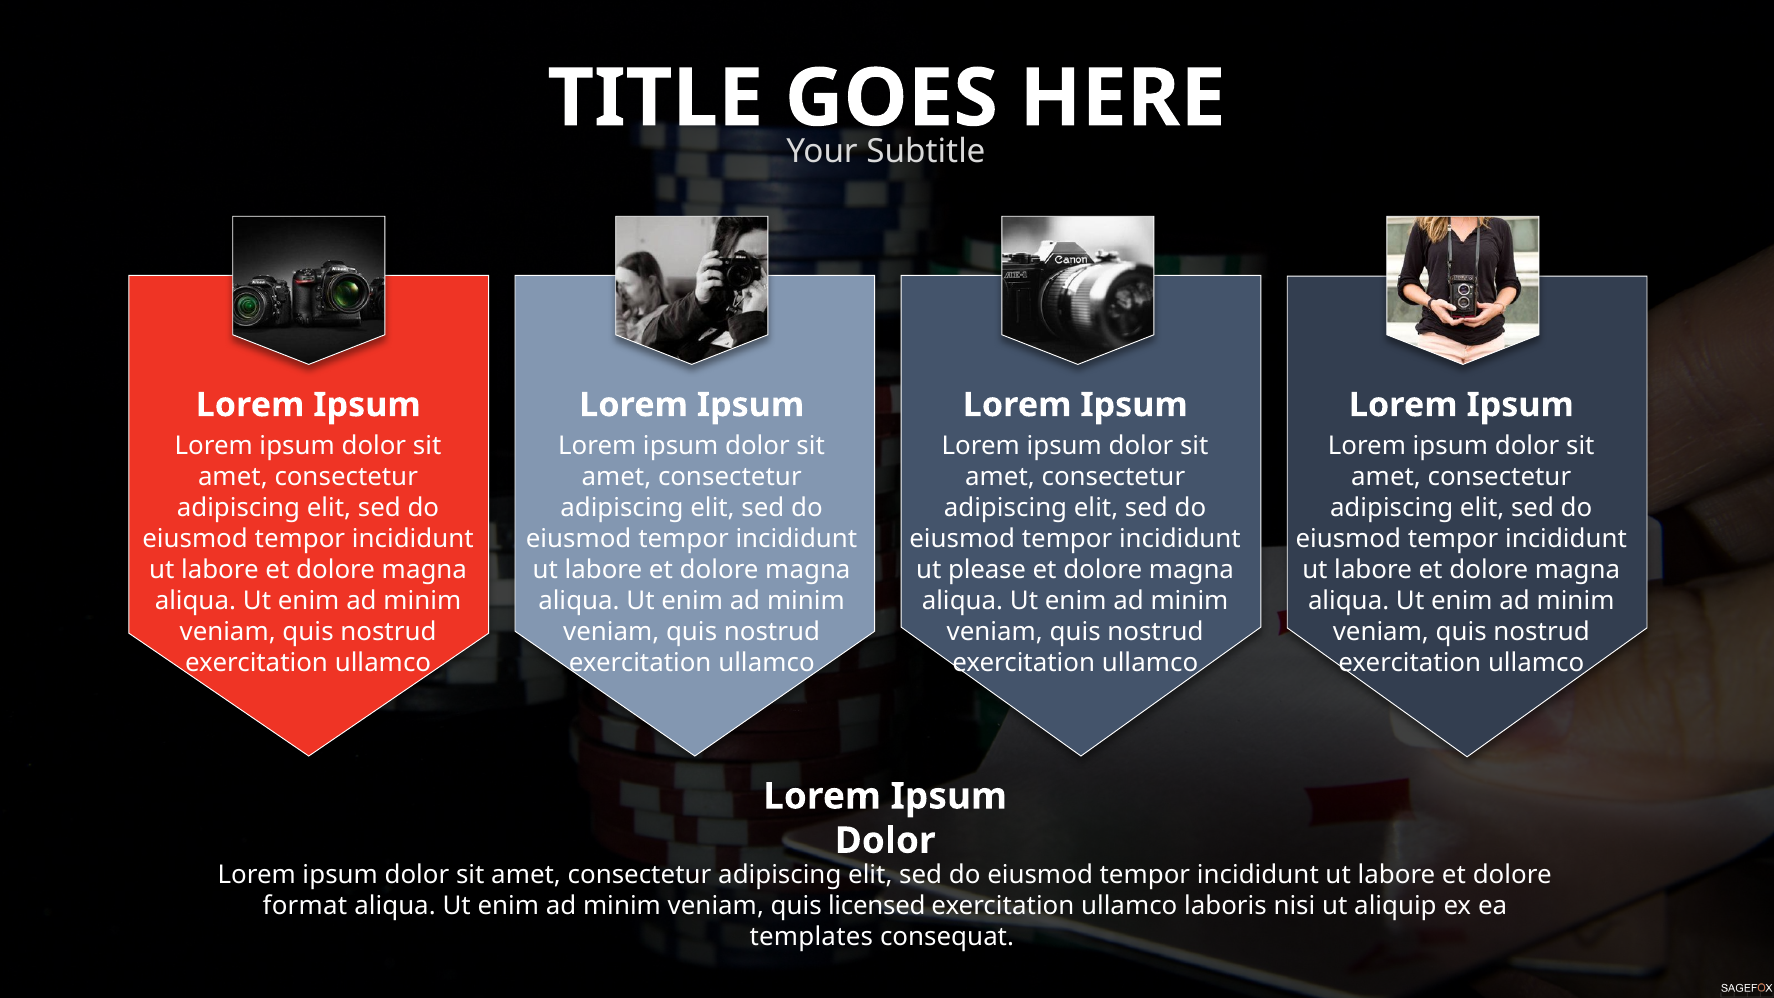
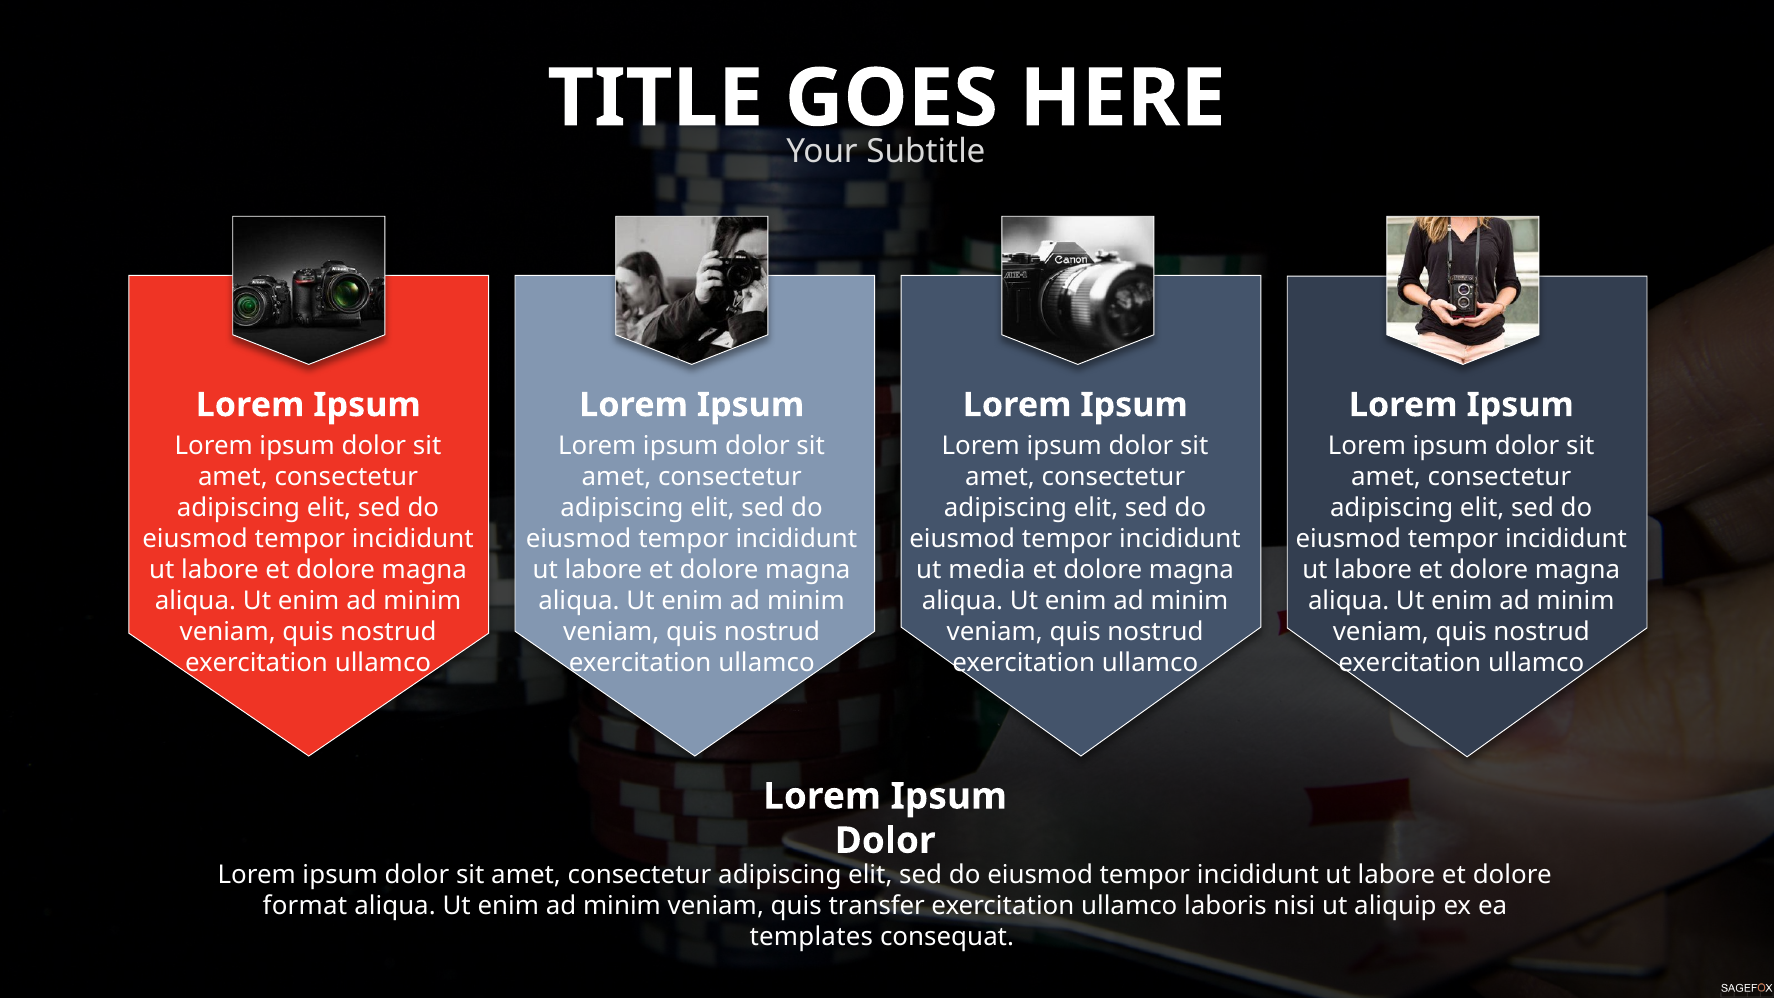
please: please -> media (987, 570)
licensed: licensed -> transfer (877, 906)
